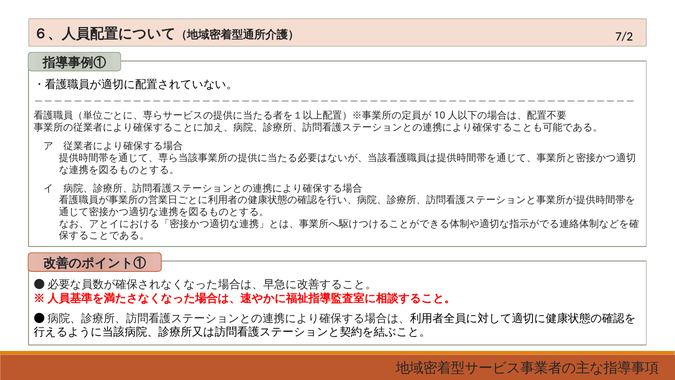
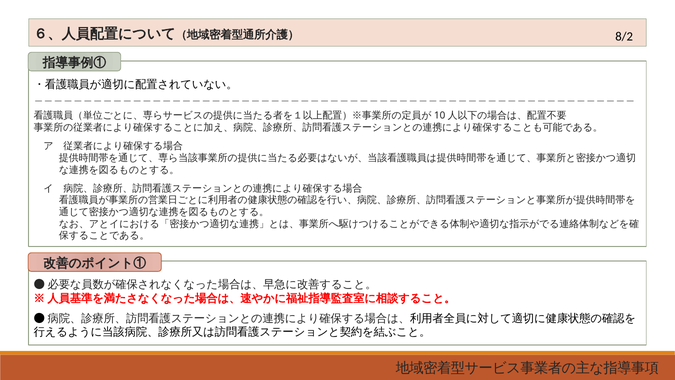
7/2: 7/2 -> 8/2 (624, 37)
